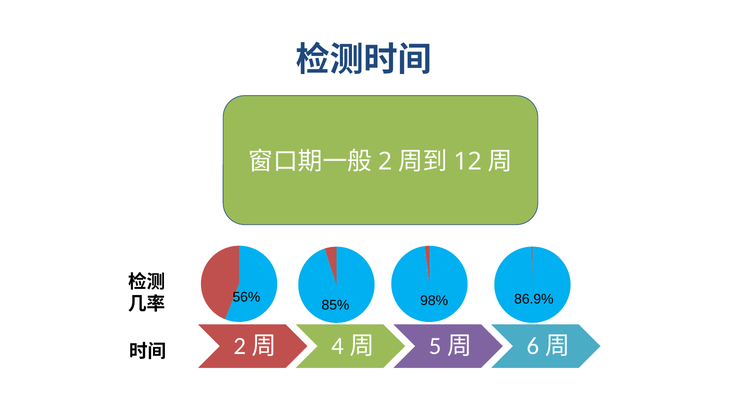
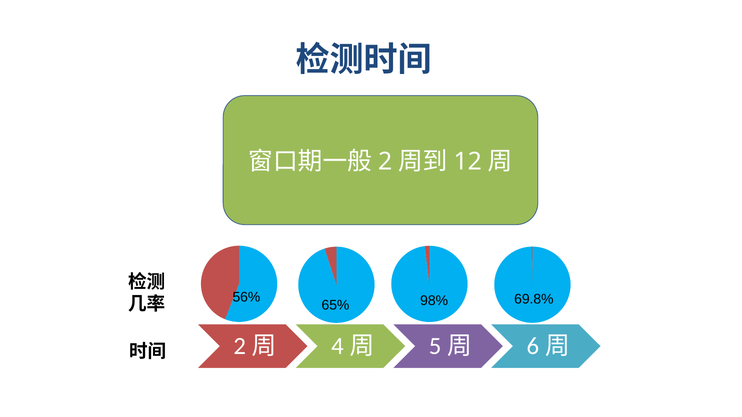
86.9%: 86.9% -> 69.8% (534, 299)
85%: 85% -> 65% (335, 306)
